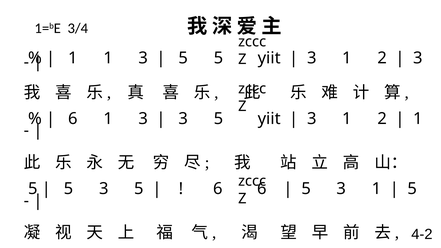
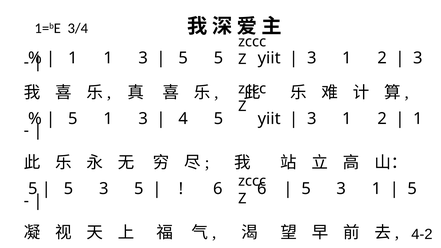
6: 6 -> 5 (73, 119)
3: 3 -> 4 (183, 119)
